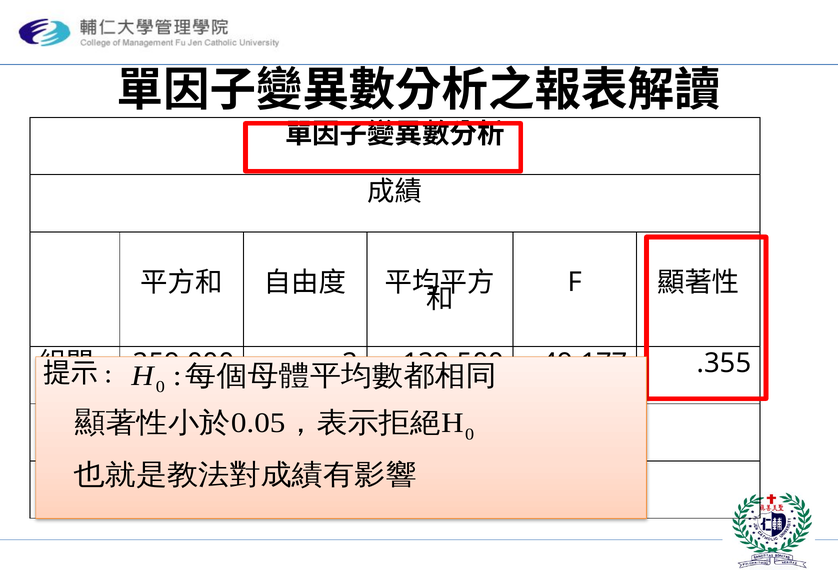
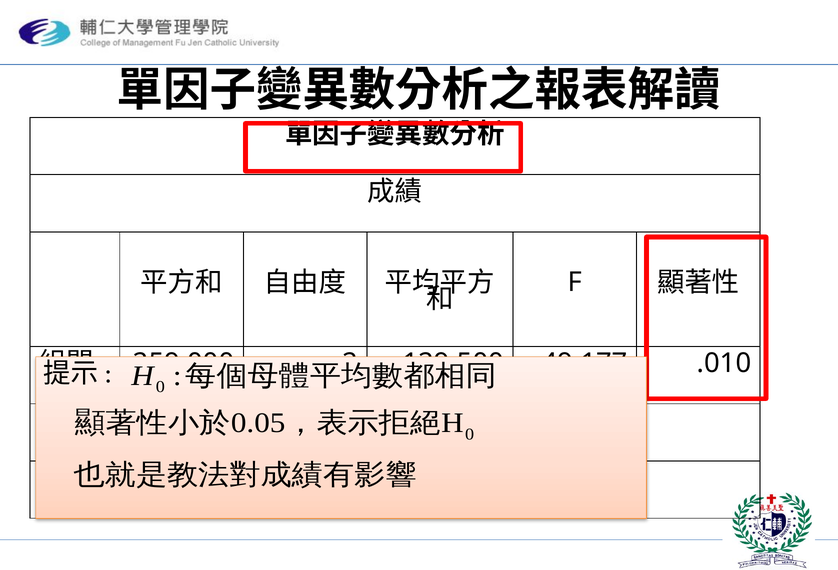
.355: .355 -> .010 (724, 363)
